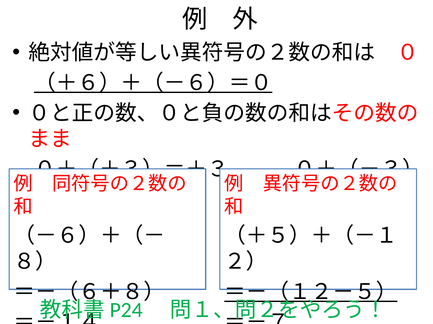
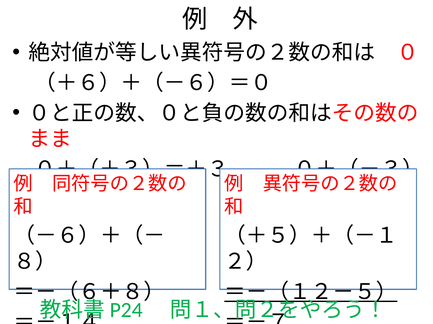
（＋６）＋（－６）＝０ underline: present -> none (153, 83)
